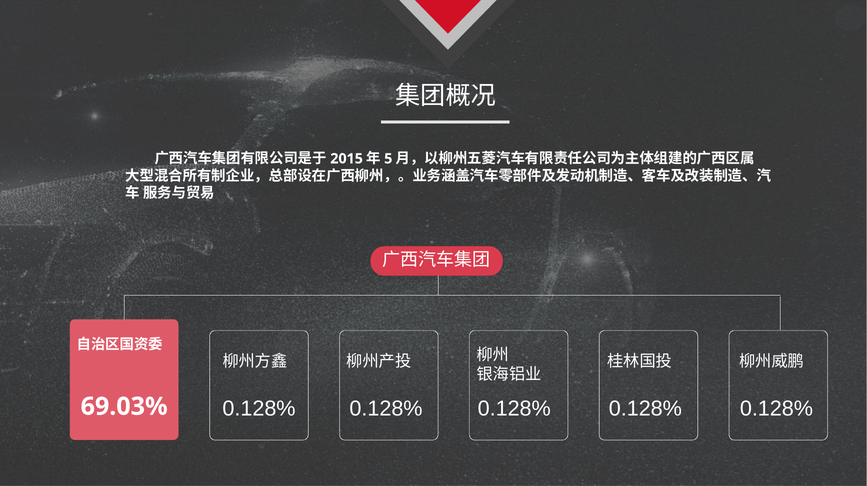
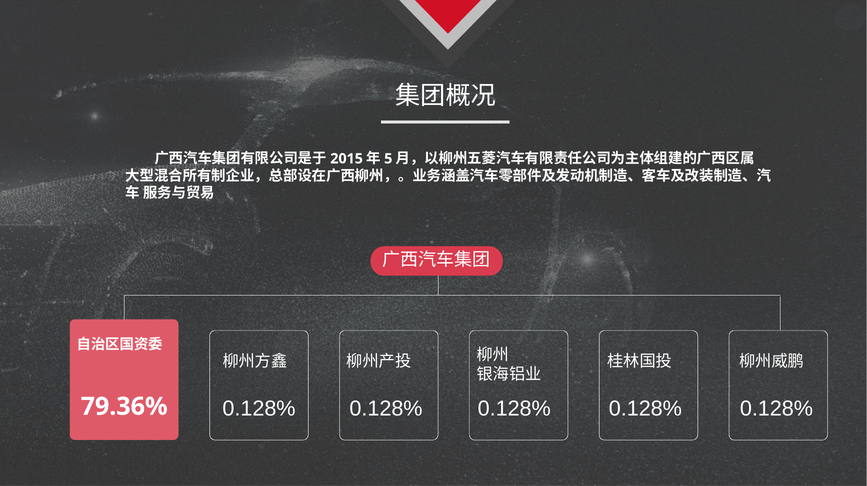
69.03%: 69.03% -> 79.36% (124, 406)
